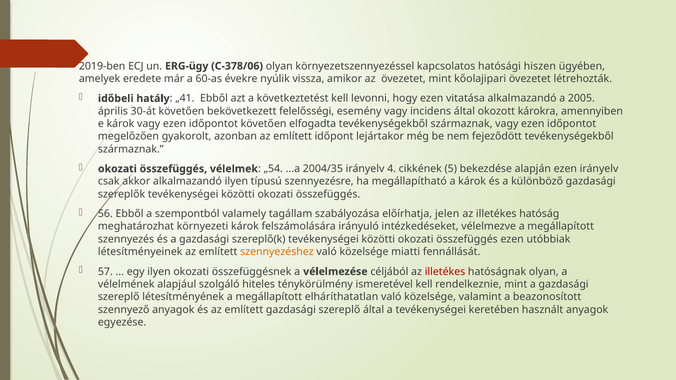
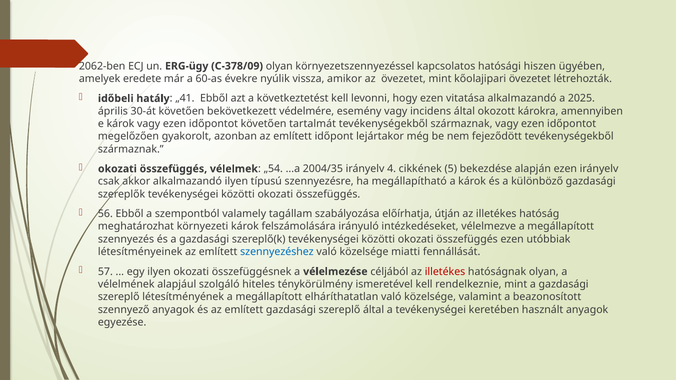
2019-ben: 2019-ben -> 2062-ben (102, 66)
C-378/06: C-378/06 -> C-378/09 (237, 66)
2005: 2005 -> 2025 (581, 98)
felelősségi: felelősségi -> védelmére (307, 111)
elfogadta: elfogadta -> tartalmát (313, 124)
jelen: jelen -> útján (447, 214)
szennyezéshez colour: orange -> blue (277, 252)
